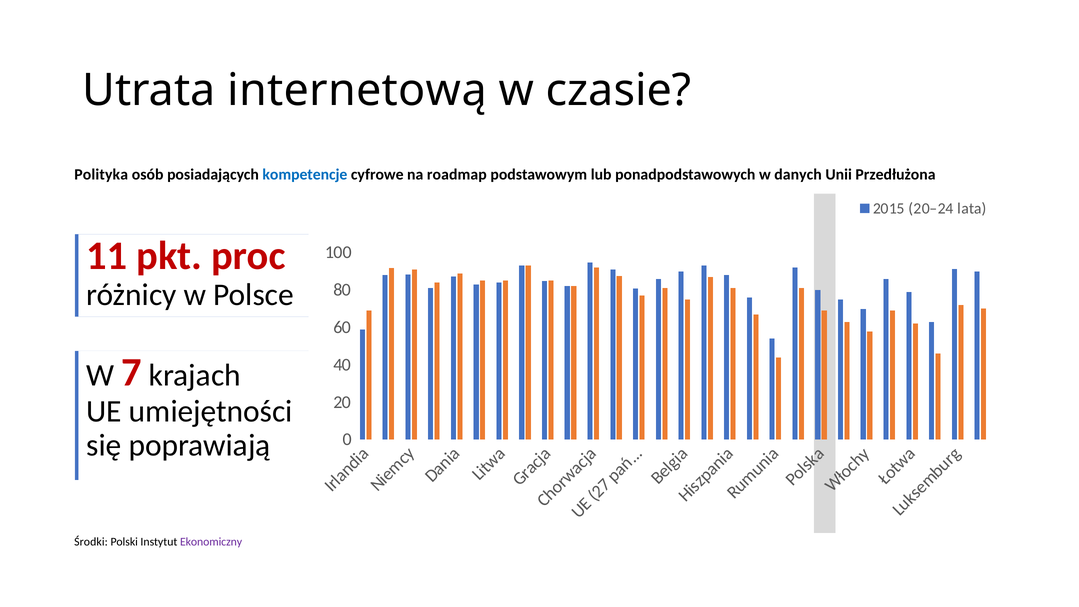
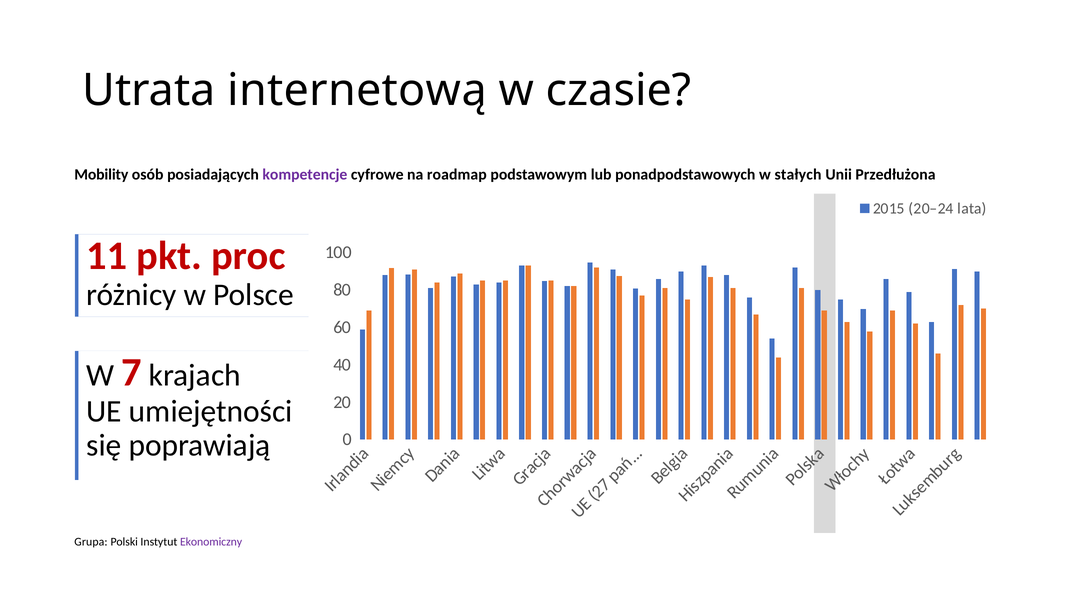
Polityka: Polityka -> Mobility (101, 174)
kompetencje colour: blue -> purple (305, 174)
danych: danych -> stałych (798, 174)
Środki: Środki -> Grupa (91, 542)
